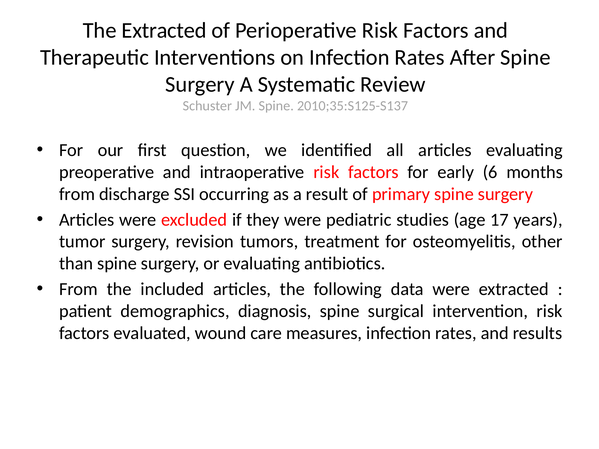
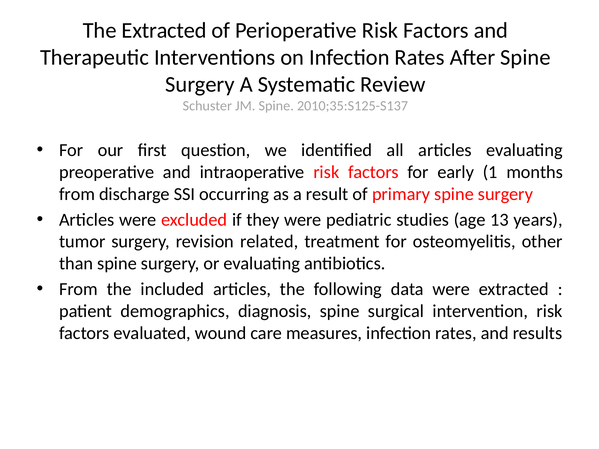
6: 6 -> 1 (490, 172)
17: 17 -> 13 (500, 220)
tumors: tumors -> related (269, 242)
